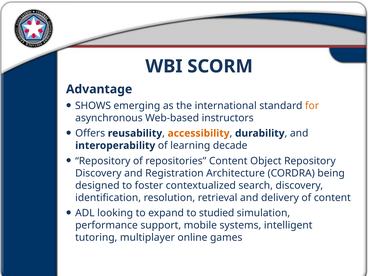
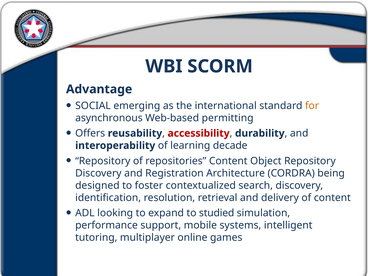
SHOWS: SHOWS -> SOCIAL (93, 106)
instructors: instructors -> permitting (228, 118)
accessibility colour: orange -> red (199, 133)
